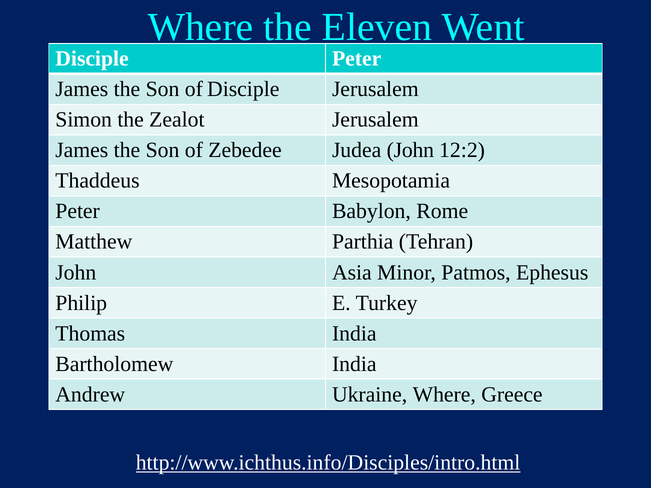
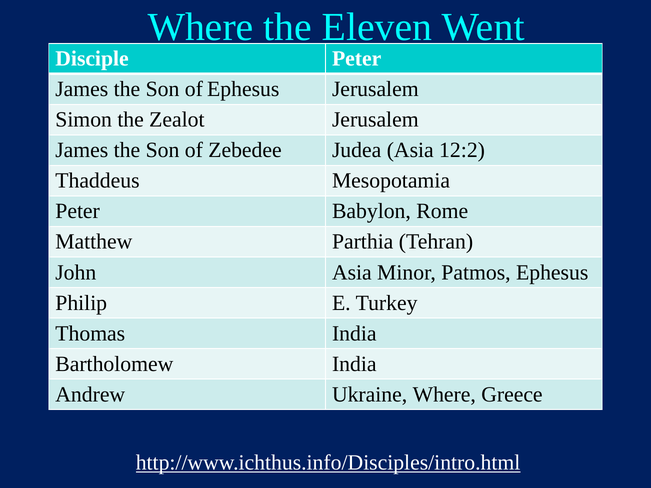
of Disciple: Disciple -> Ephesus (243, 89)
Judea John: John -> Asia (410, 150)
